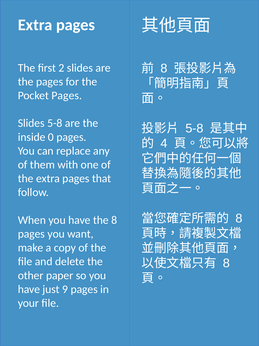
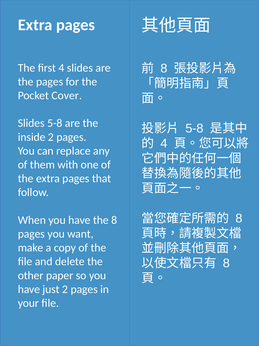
first 2: 2 -> 4 (61, 68)
Pocket Pages: Pages -> Cover (67, 95)
inside 0: 0 -> 2 (51, 137)
just 9: 9 -> 2 (65, 289)
